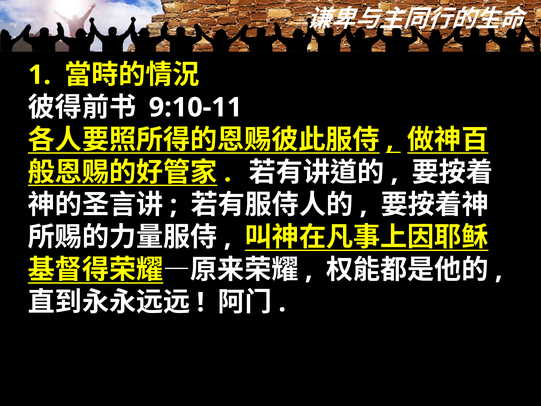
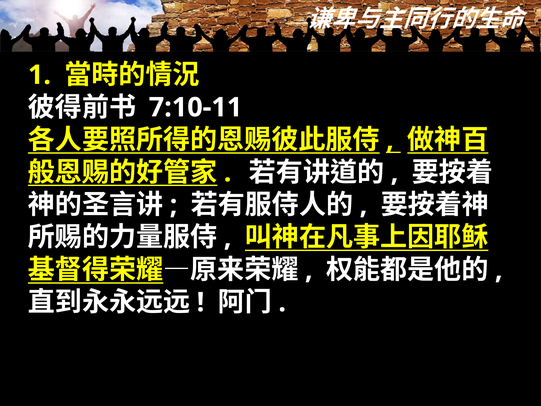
9:10-11: 9:10-11 -> 7:10-11 (196, 107)
